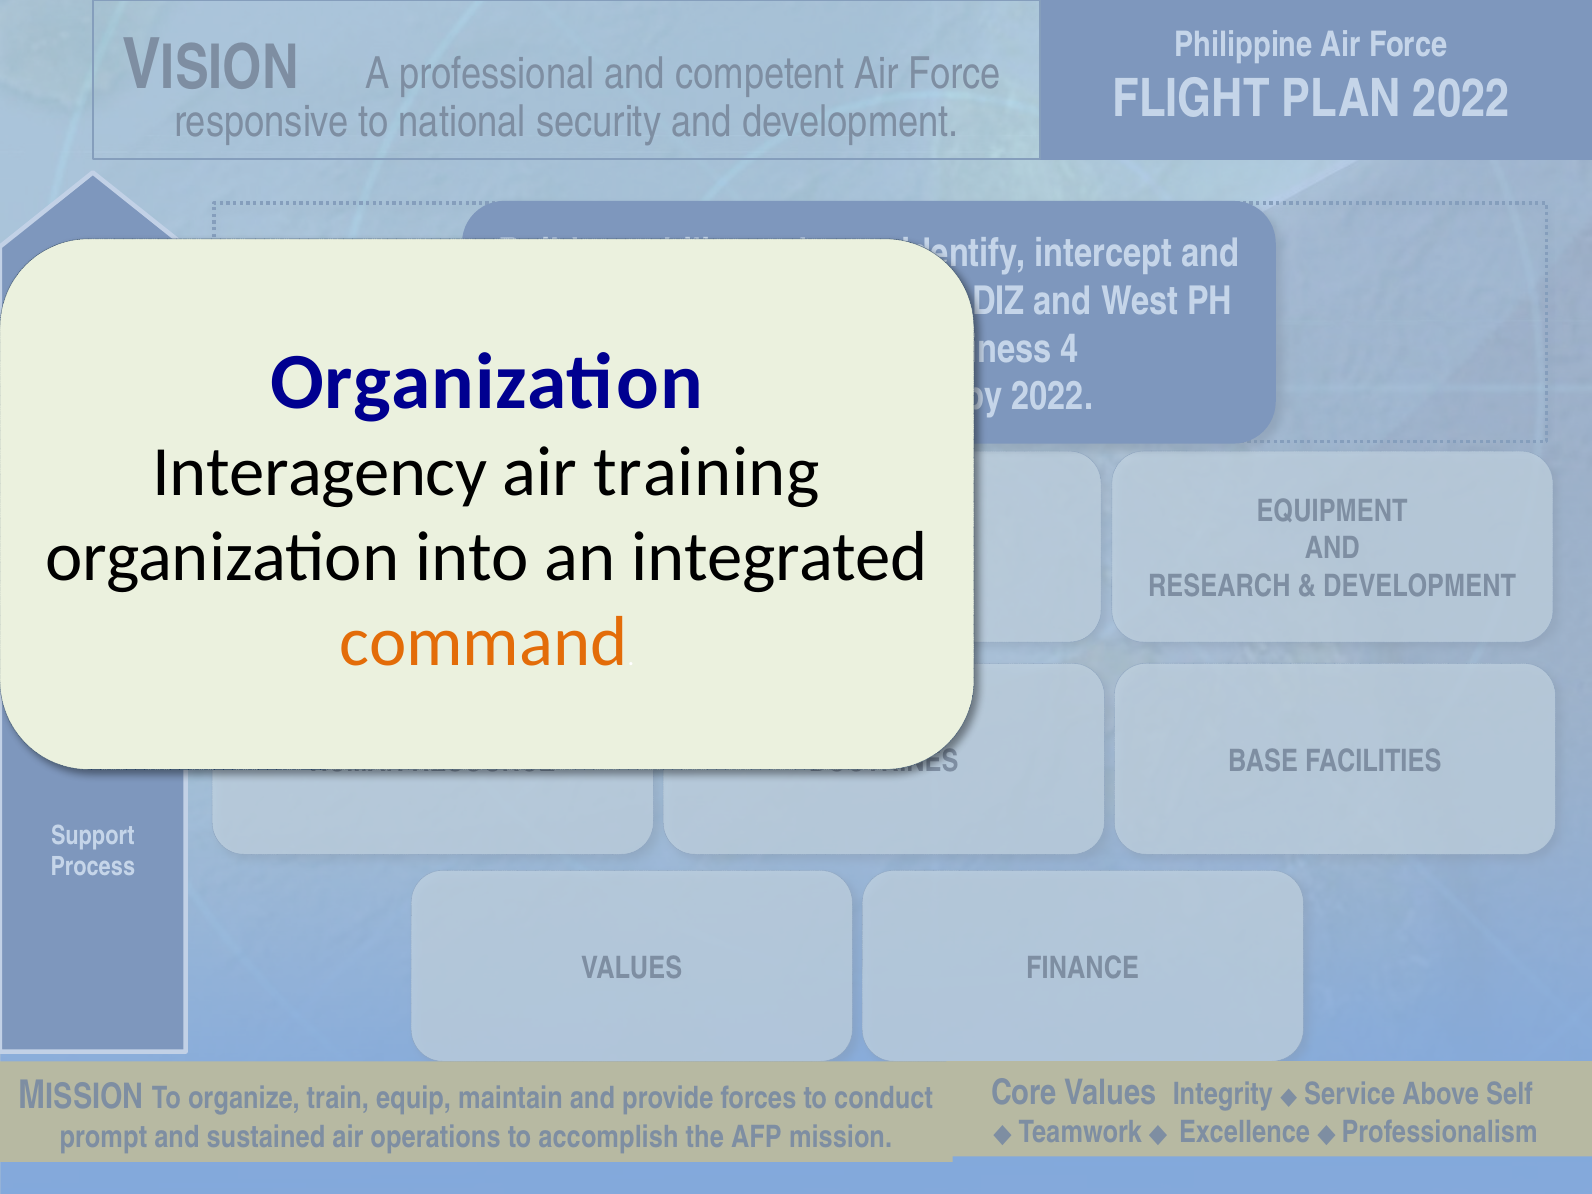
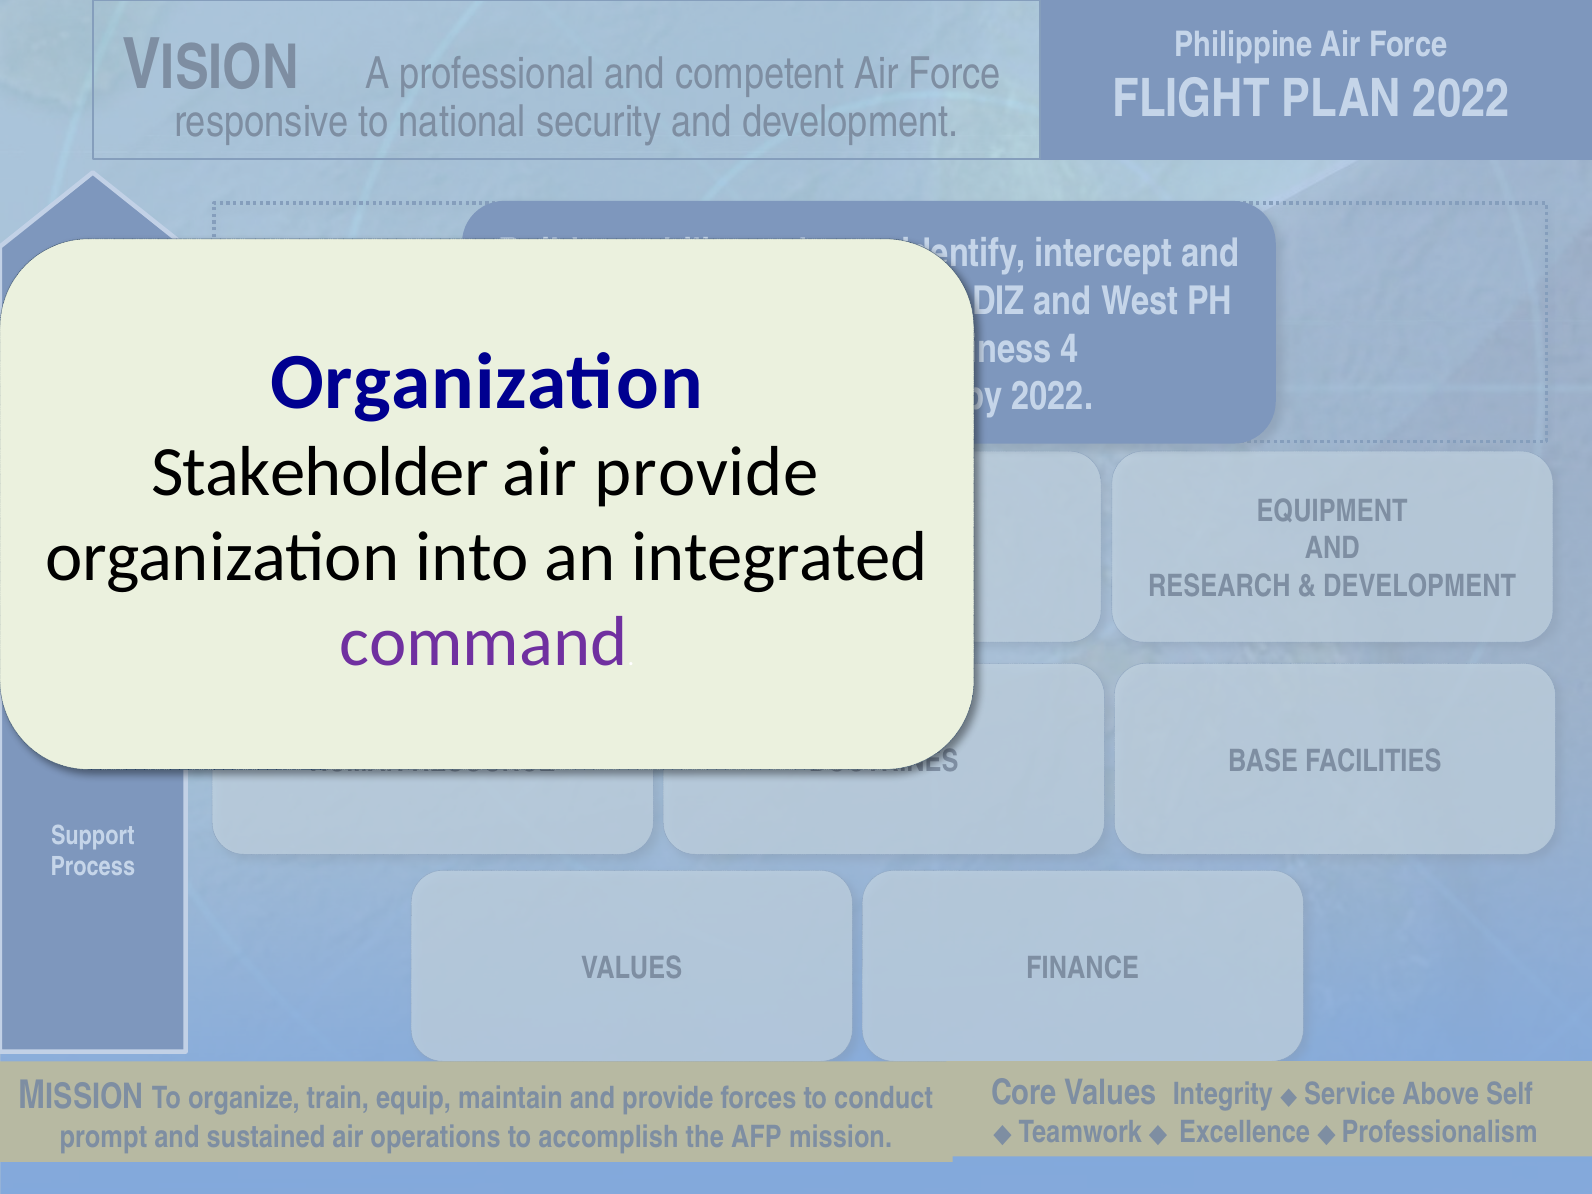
Interagency: Interagency -> Stakeholder (320, 472)
air training: training -> provide (707, 472)
command colour: orange -> purple (484, 642)
